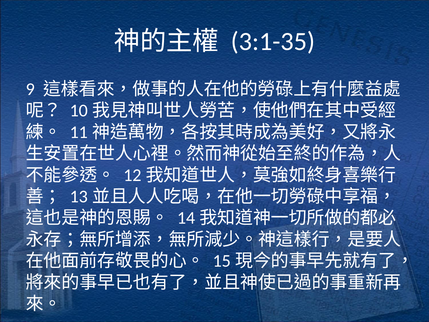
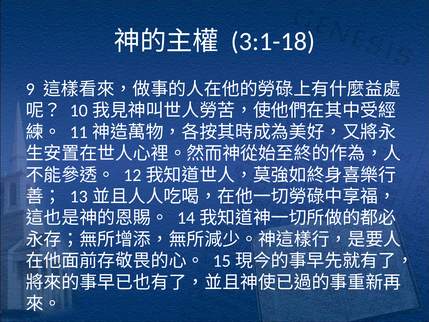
3:1-35: 3:1-35 -> 3:1-18 (273, 42)
